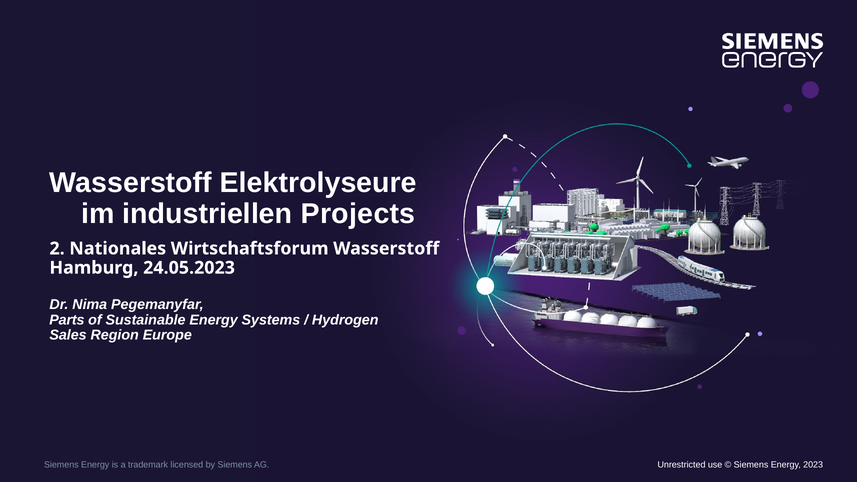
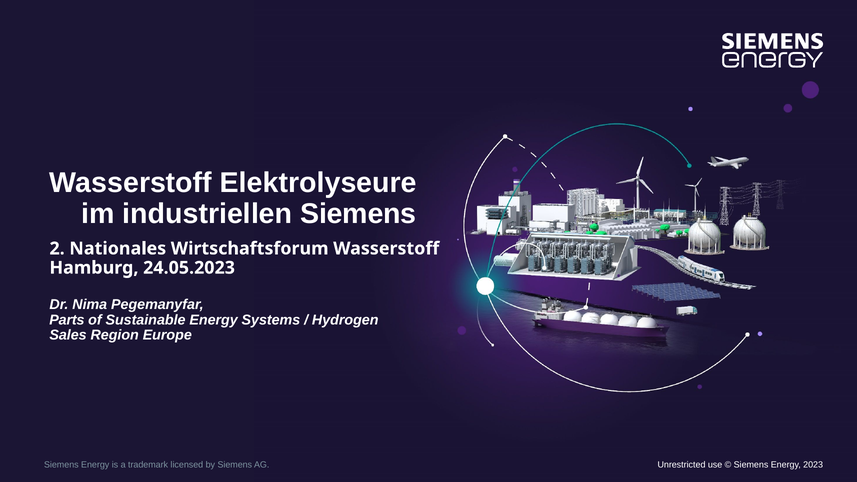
industriellen Projects: Projects -> Siemens (358, 214)
